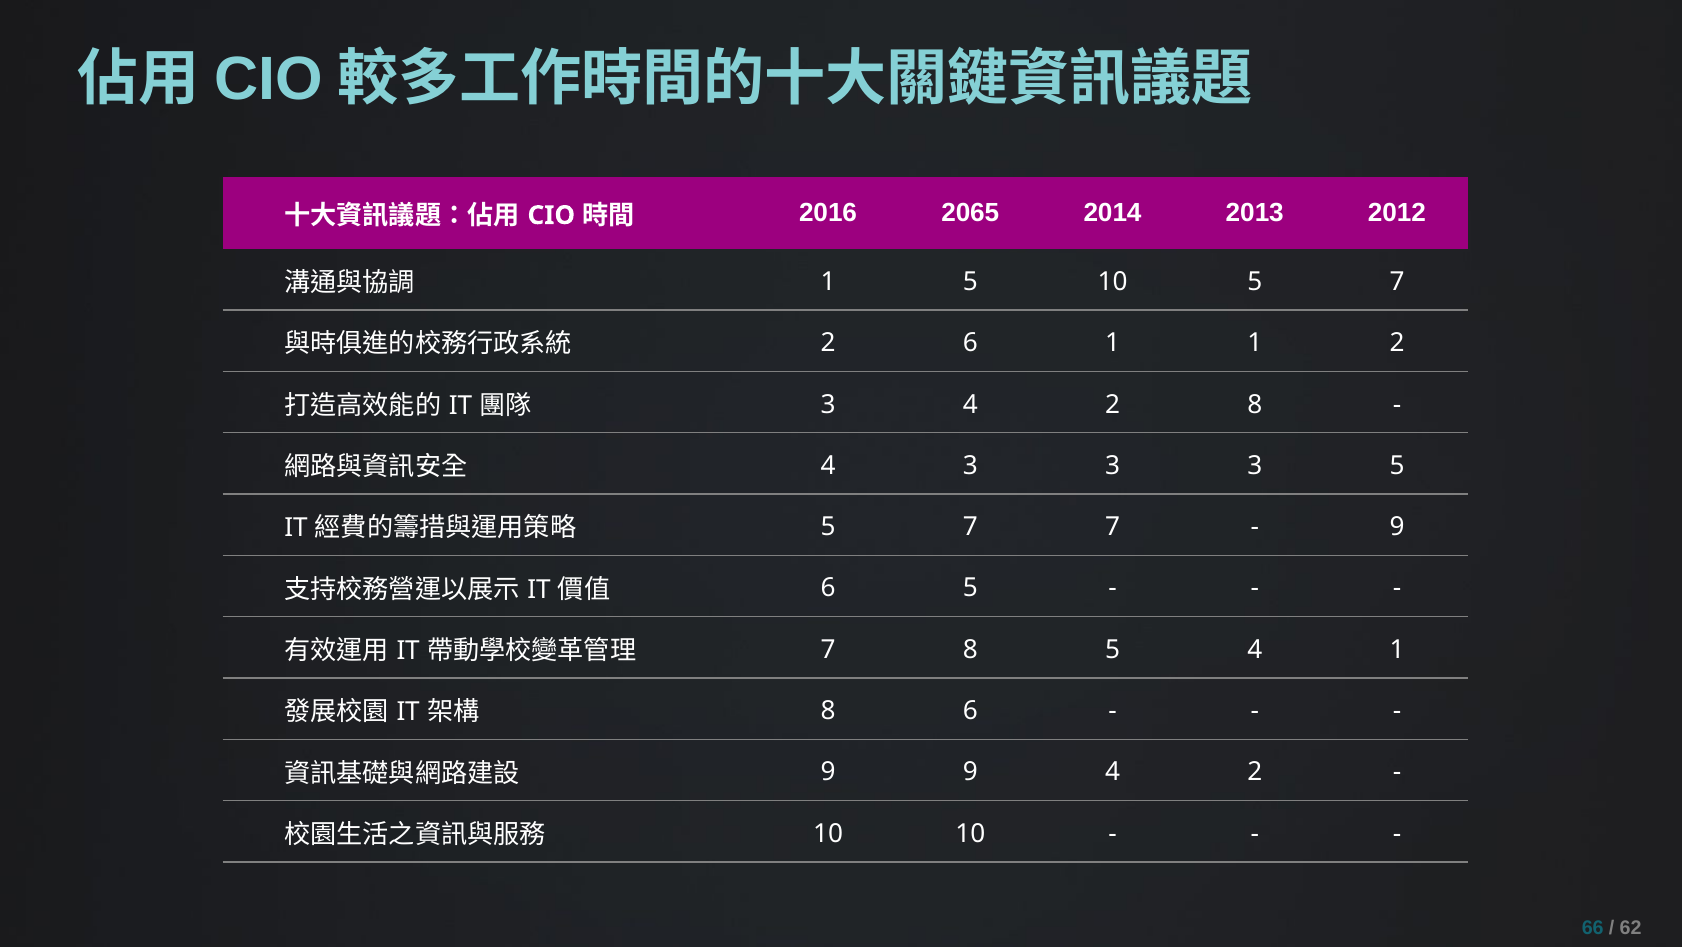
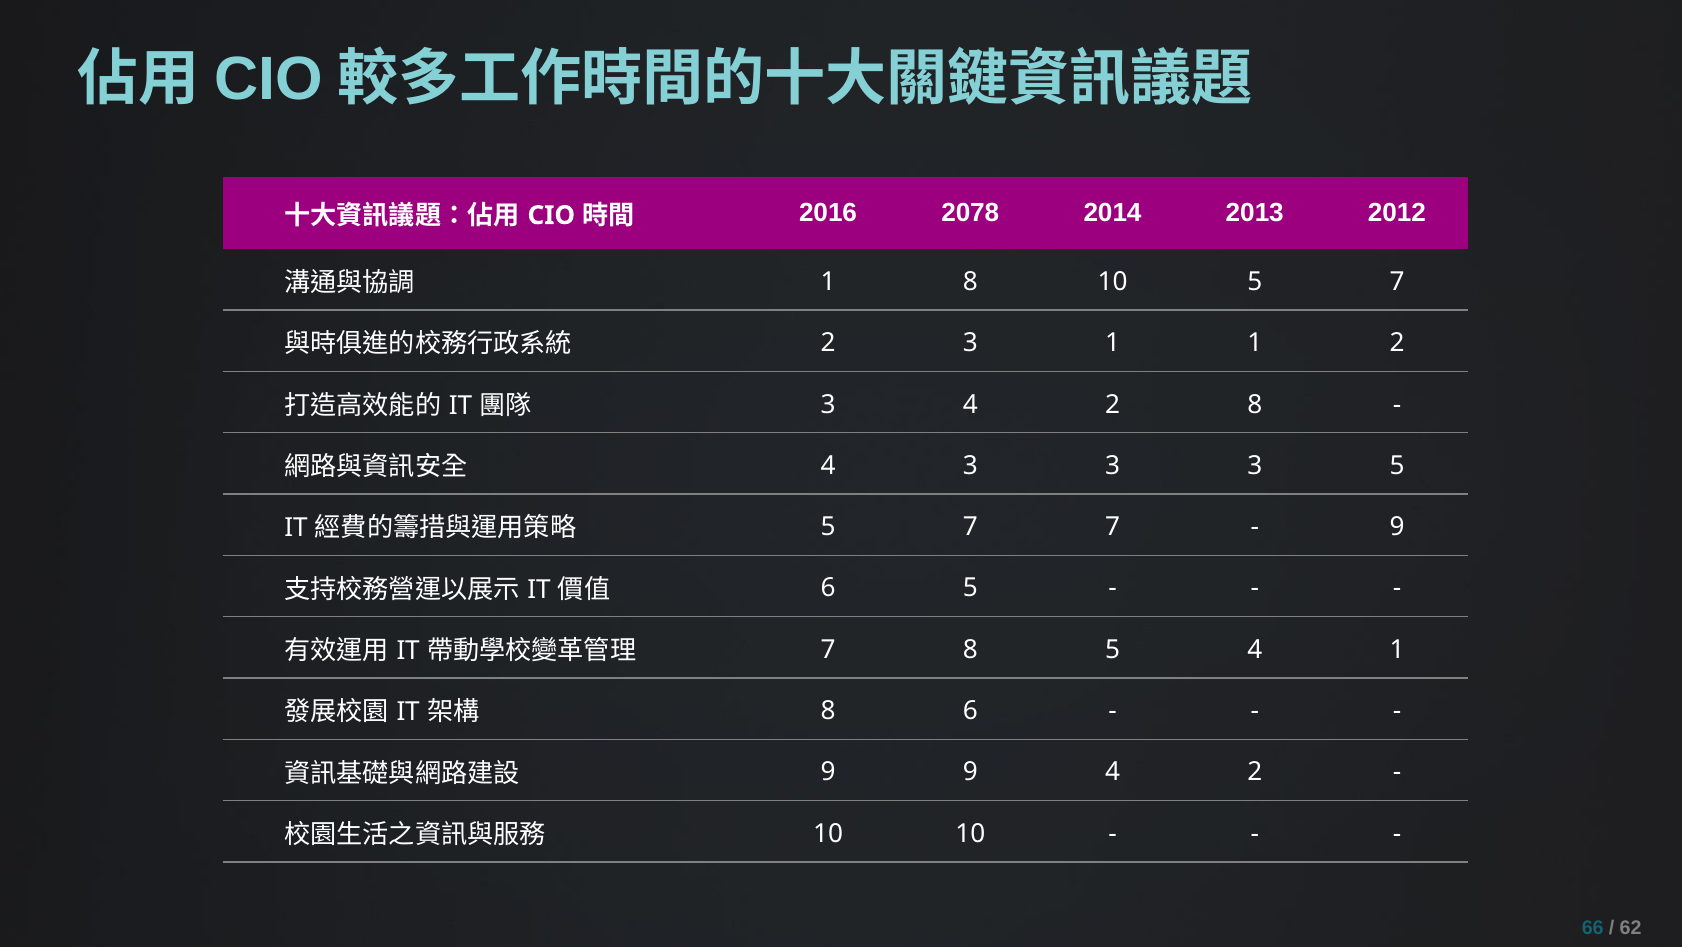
2065: 2065 -> 2078 (970, 213)
1 5: 5 -> 8 (970, 282)
2 6: 6 -> 3 (970, 343)
